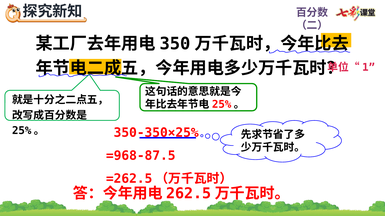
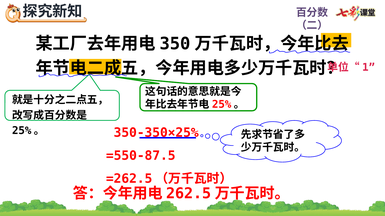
=968-87.5: =968-87.5 -> =550-87.5 (141, 156)
